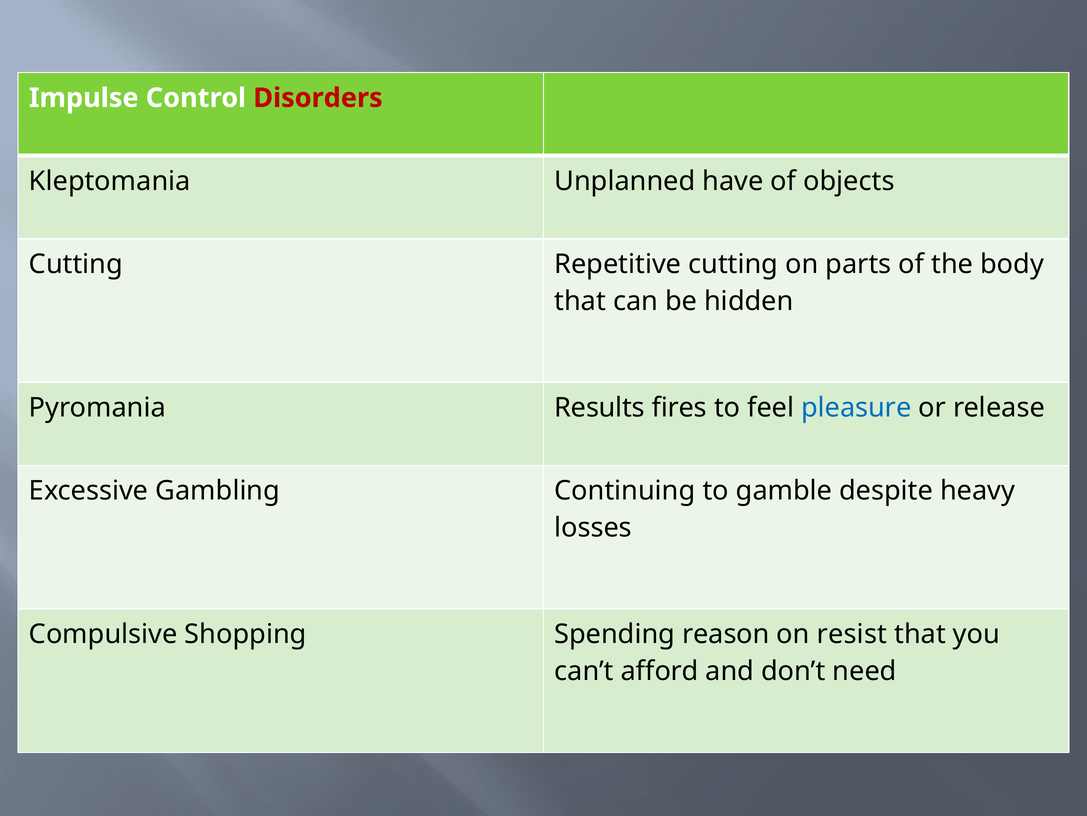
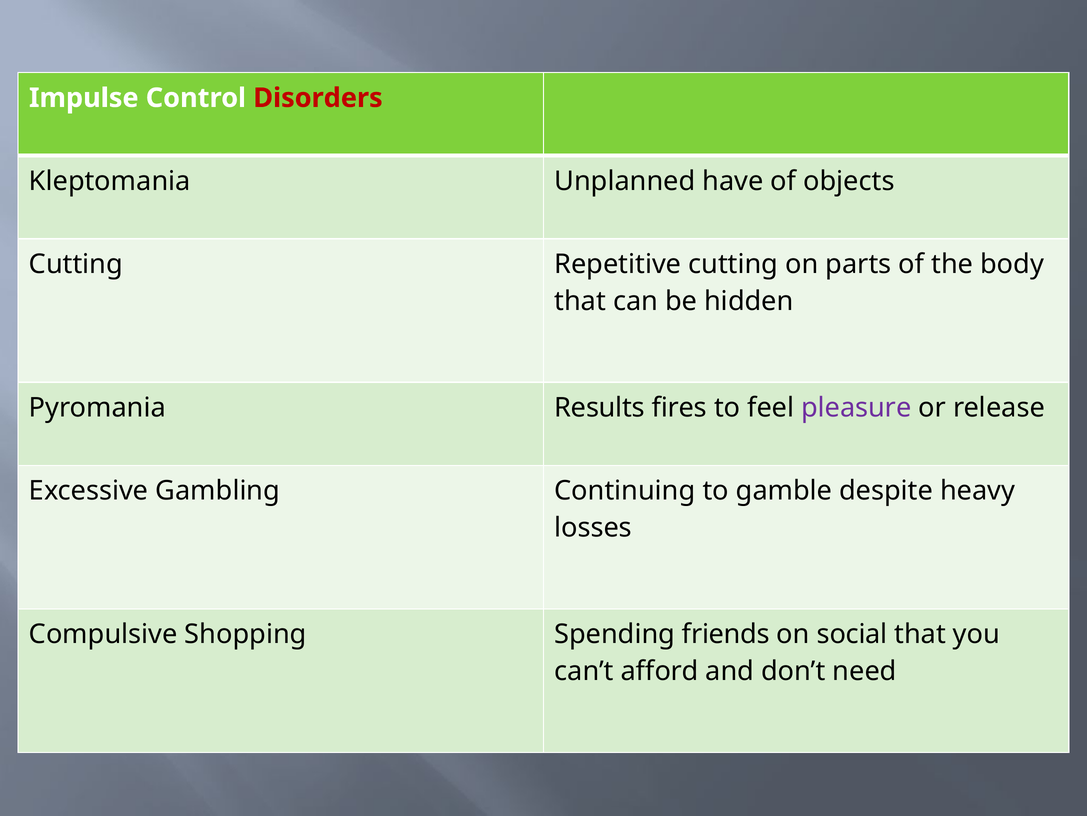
pleasure colour: blue -> purple (856, 407)
reason: reason -> friends (726, 634)
resist: resist -> social (852, 634)
